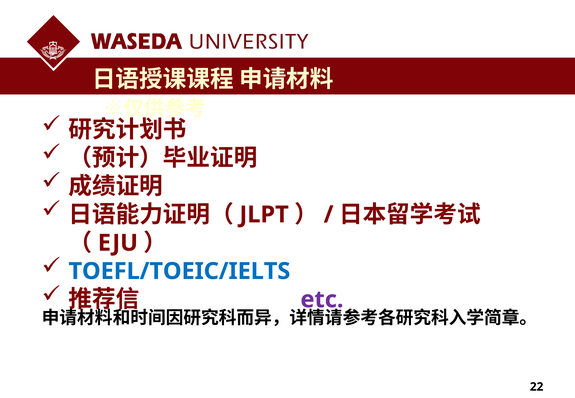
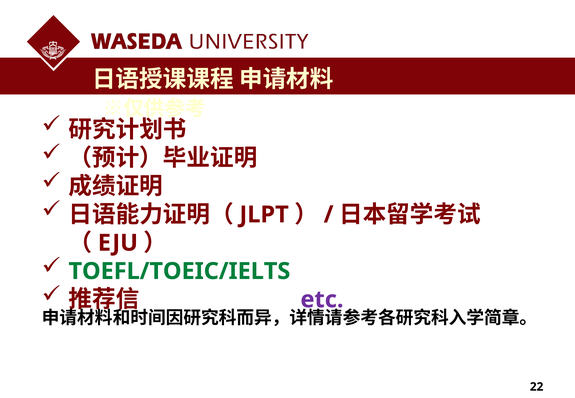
TOEFL/TOEIC/IELTS colour: blue -> green (179, 271)
